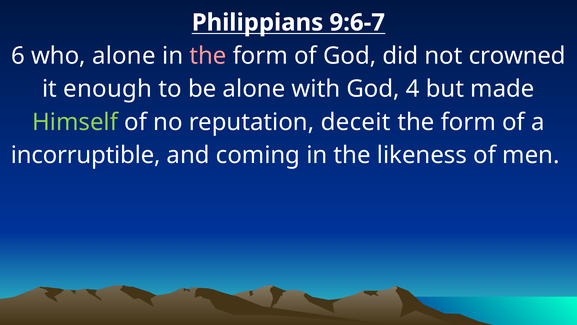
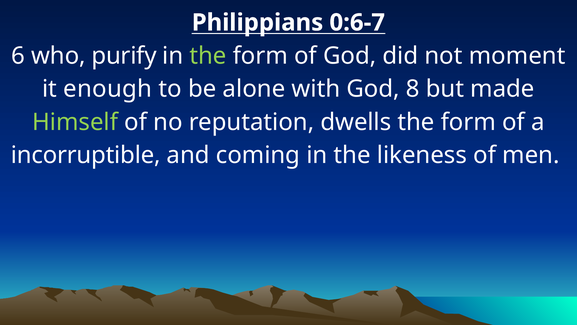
9:6-7: 9:6-7 -> 0:6-7 (357, 23)
who alone: alone -> purify (124, 56)
the colour: pink -> light green (208, 56)
crowned: crowned -> moment (517, 56)
4: 4 -> 8 (413, 89)
deceit: deceit -> dwells (356, 122)
